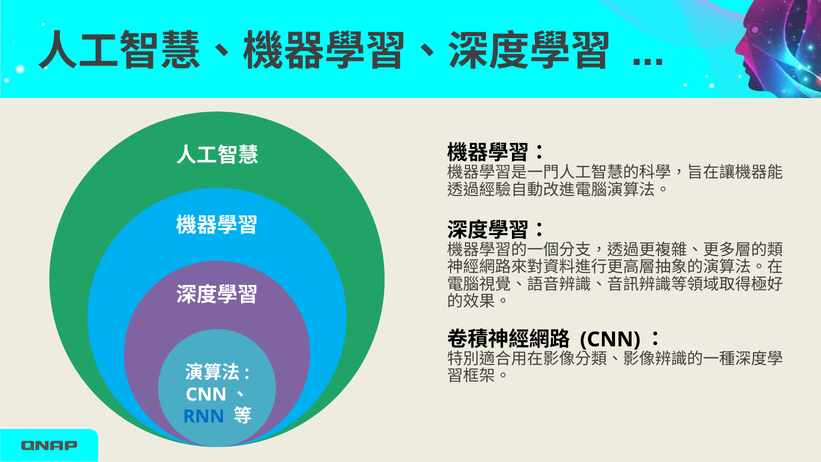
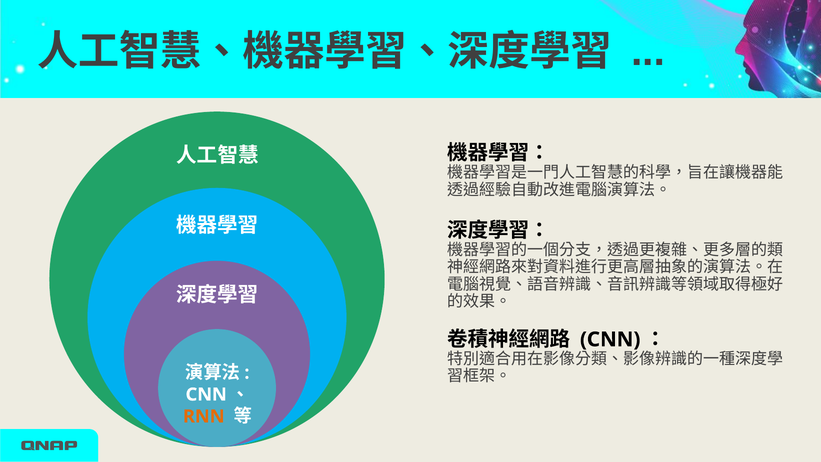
RNN colour: blue -> orange (204, 416)
